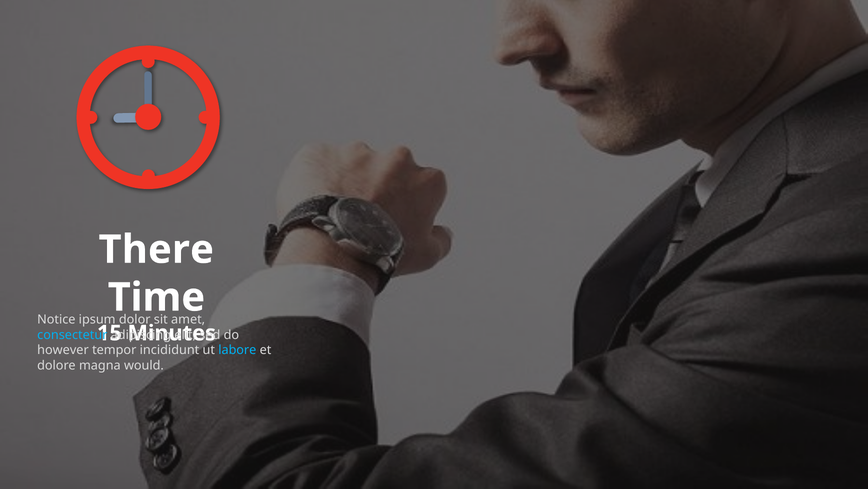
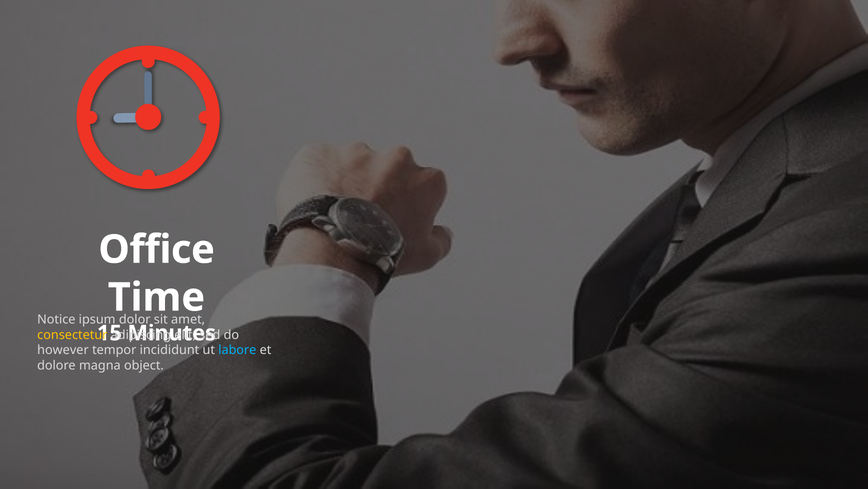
There: There -> Office (157, 249)
consectetur colour: light blue -> yellow (72, 334)
would: would -> object (144, 365)
